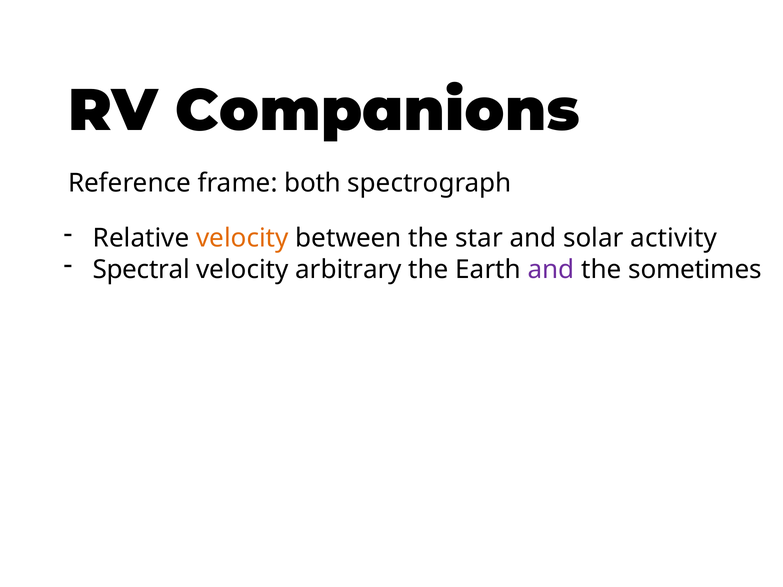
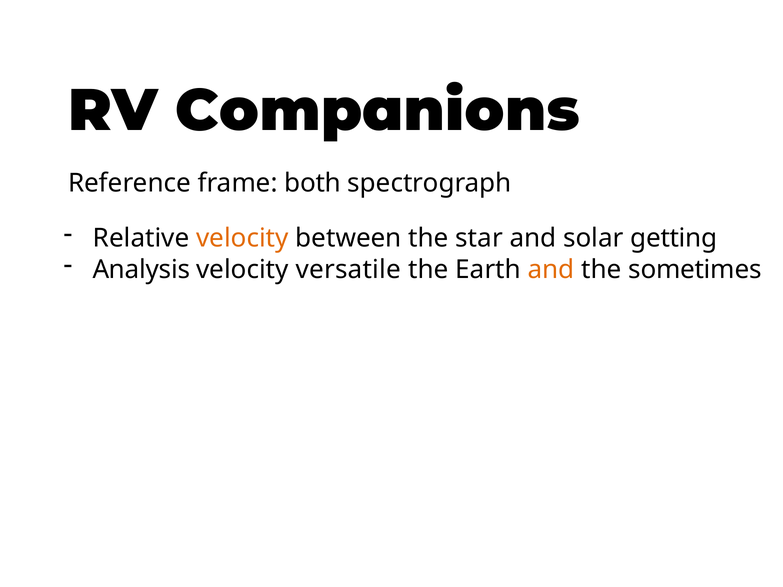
activity: activity -> getting (674, 238)
Spectral: Spectral -> Analysis (141, 270)
arbitrary: arbitrary -> versatile (348, 270)
and colour: purple -> orange (551, 270)
